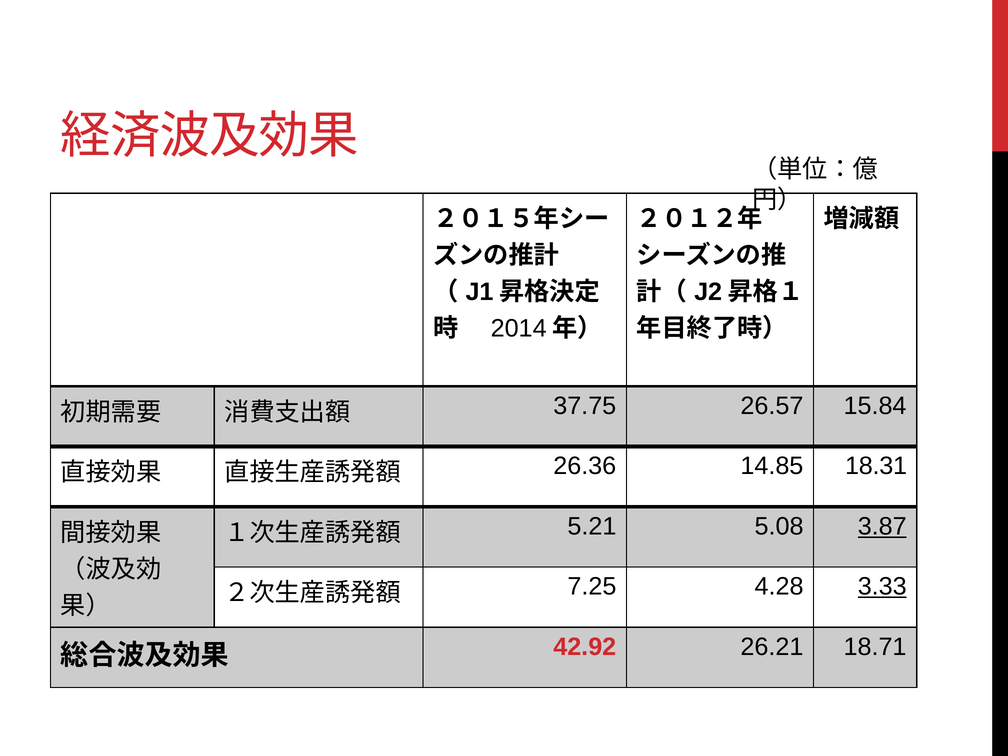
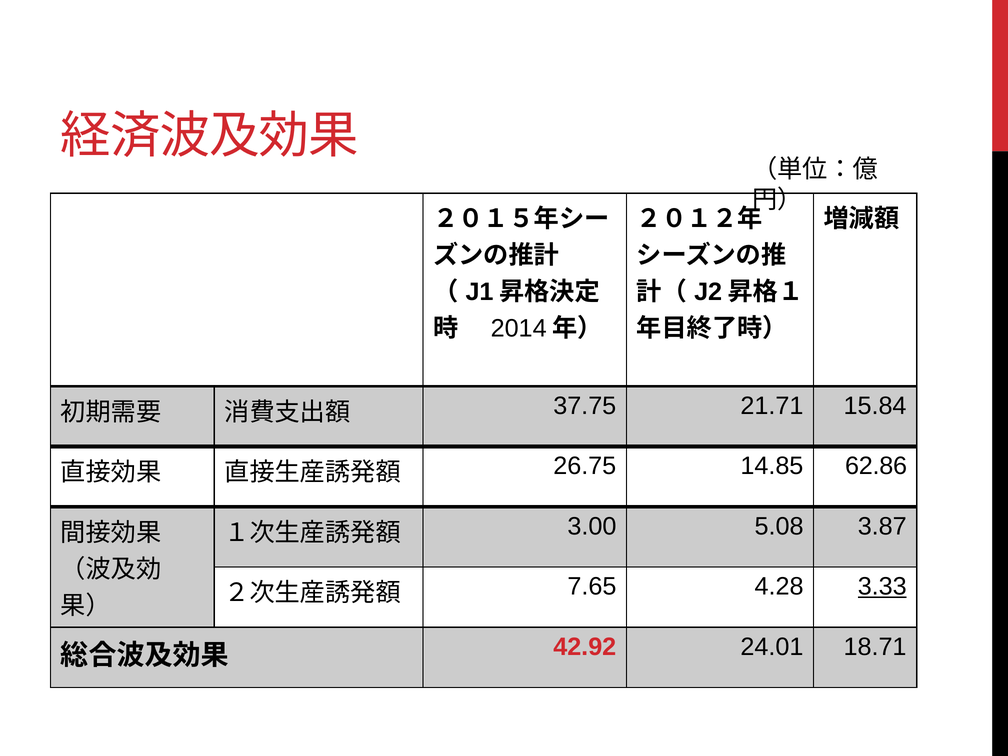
26.57: 26.57 -> 21.71 (772, 406)
26.36: 26.36 -> 26.75 (585, 466)
18.31: 18.31 -> 62.86 (876, 466)
5.21: 5.21 -> 3.00 (592, 526)
3.87 underline: present -> none (882, 526)
7.25: 7.25 -> 7.65 (592, 587)
26.21: 26.21 -> 24.01 (772, 647)
